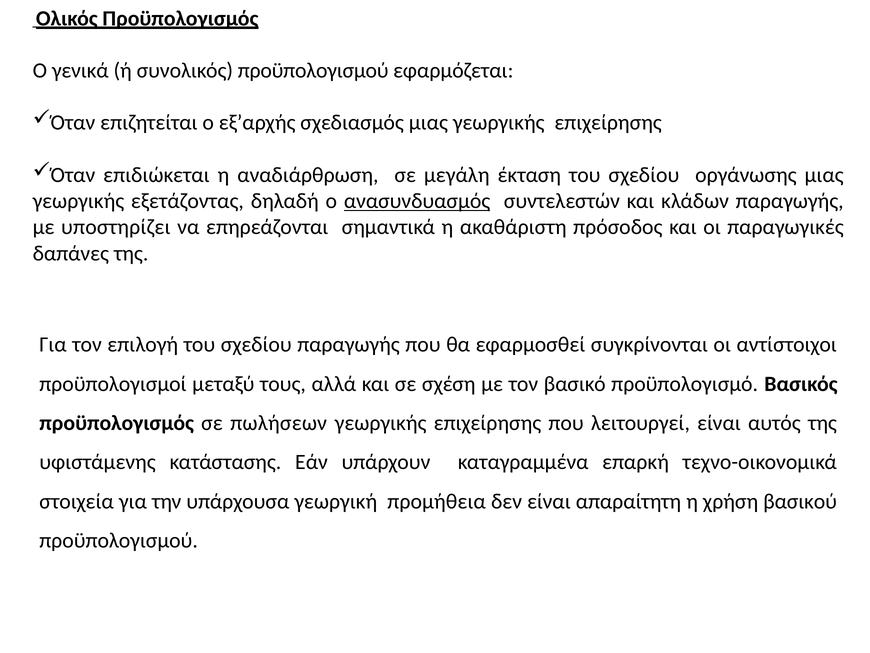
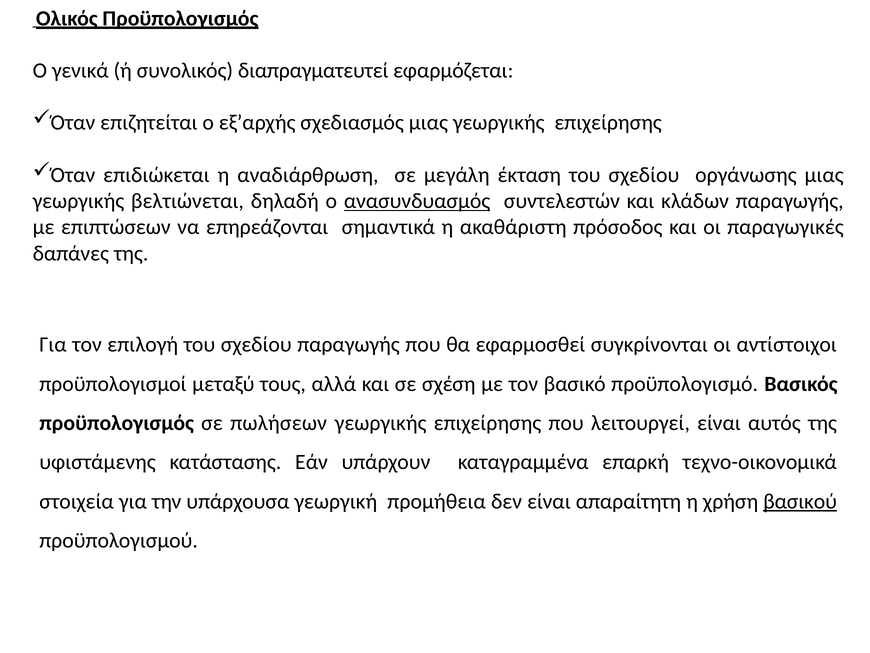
συνολικός προϋπολογισμού: προϋπολογισμού -> διαπραγματευτεί (313, 71)
εξετάζοντας: εξετάζοντας -> βελτιώνεται (187, 201)
υποστηρίζει: υποστηρίζει -> επιπτώσεων (116, 227)
βασικού underline: none -> present (800, 501)
